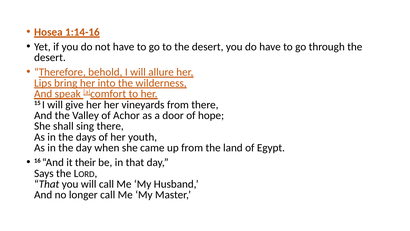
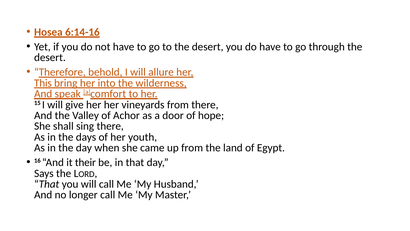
1:14-16: 1:14-16 -> 6:14-16 (82, 32)
Lips: Lips -> This (43, 83)
